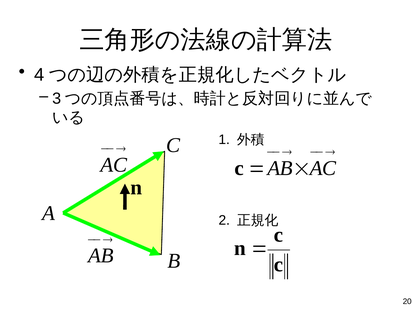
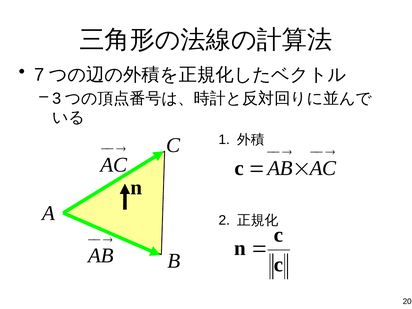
4: 4 -> 7 (39, 75)
